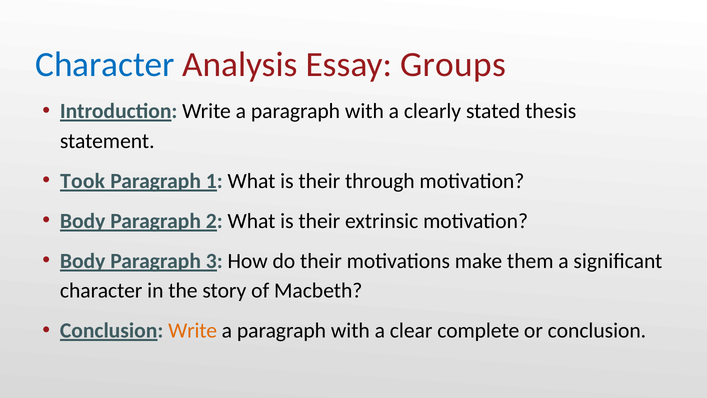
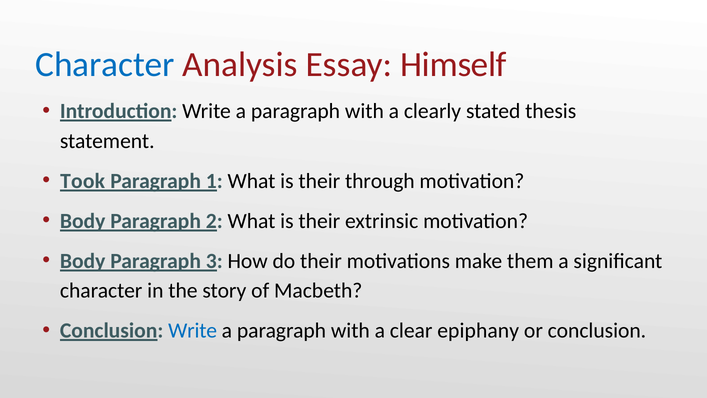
Groups: Groups -> Himself (453, 64)
Write colour: orange -> blue (193, 331)
complete: complete -> epiphany (478, 331)
